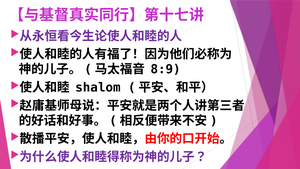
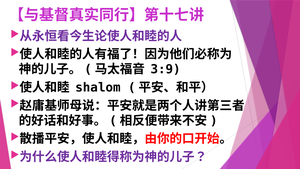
8:9: 8:9 -> 3:9 (166, 69)
